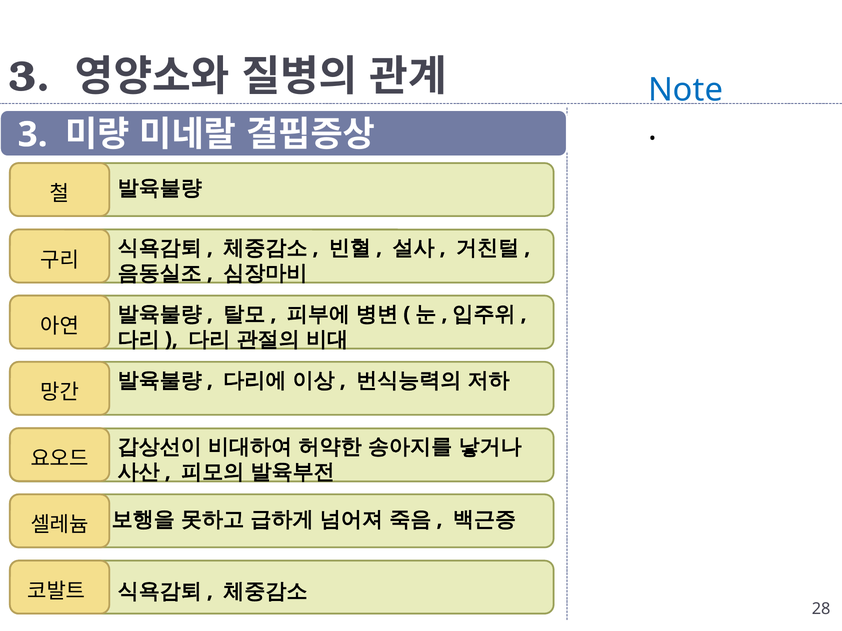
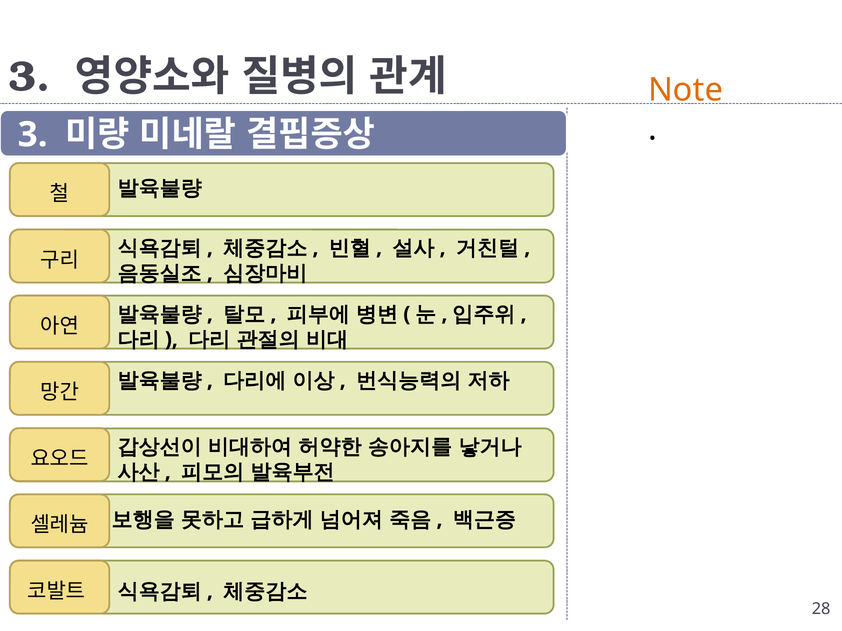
Note colour: blue -> orange (686, 90)
